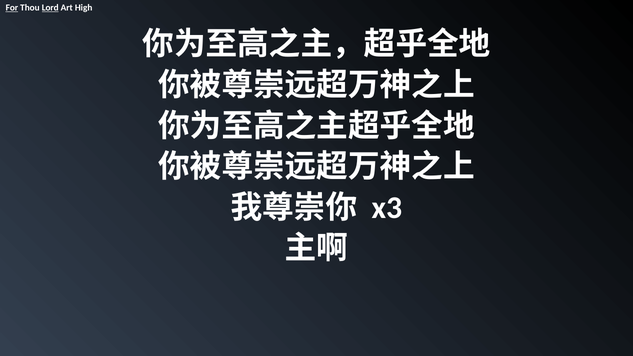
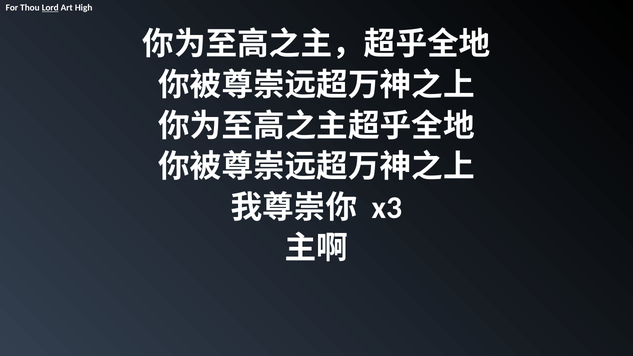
For underline: present -> none (12, 8)
